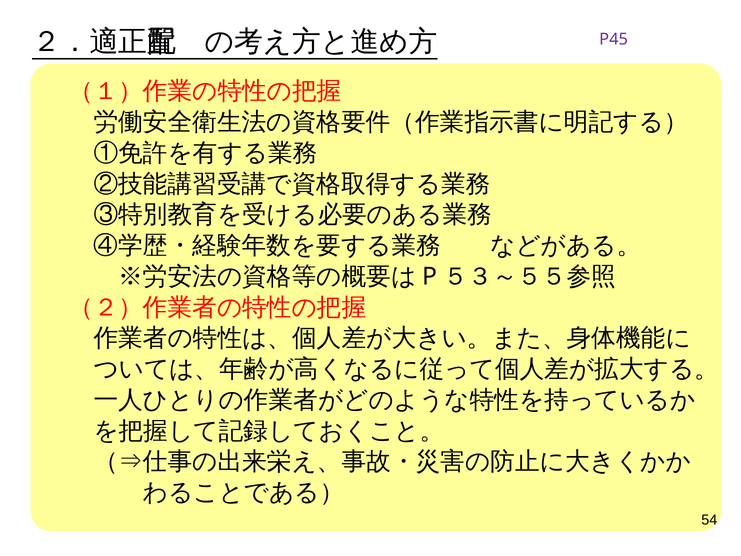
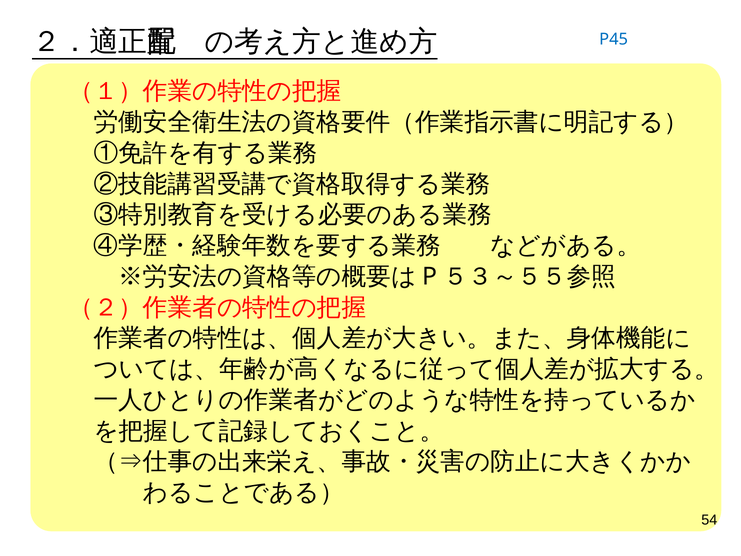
P45 colour: purple -> blue (614, 39)
